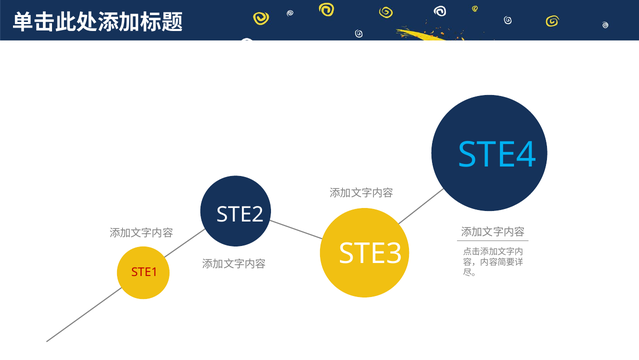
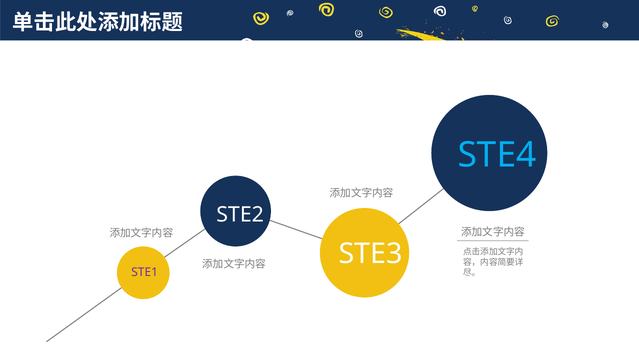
STE1 colour: red -> purple (145, 272)
